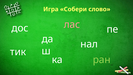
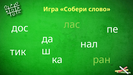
лас colour: pink -> light green (72, 25)
